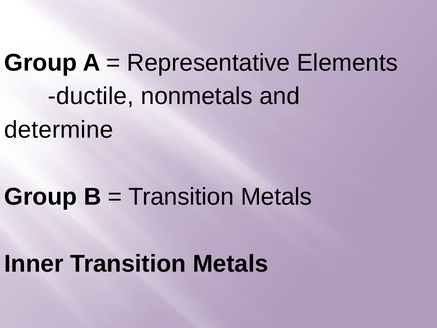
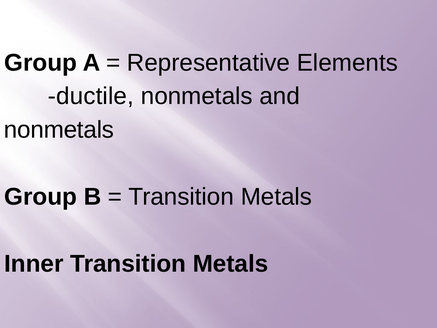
determine: determine -> nonmetals (59, 130)
